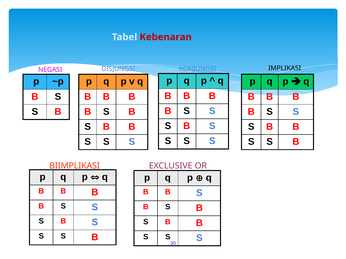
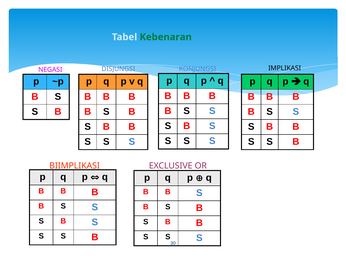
Kebenaran colour: red -> green (166, 37)
